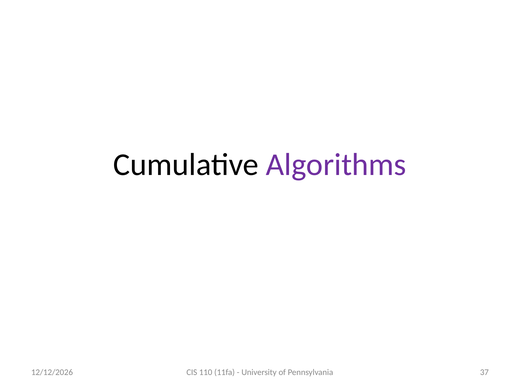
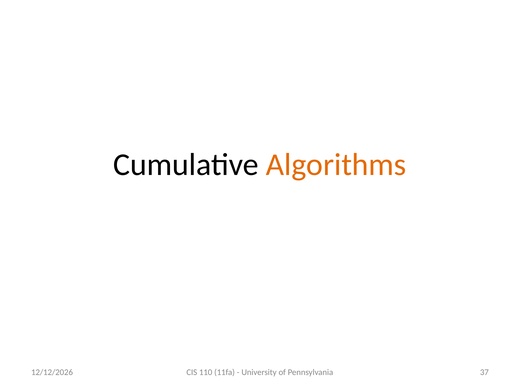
Algorithms colour: purple -> orange (336, 165)
